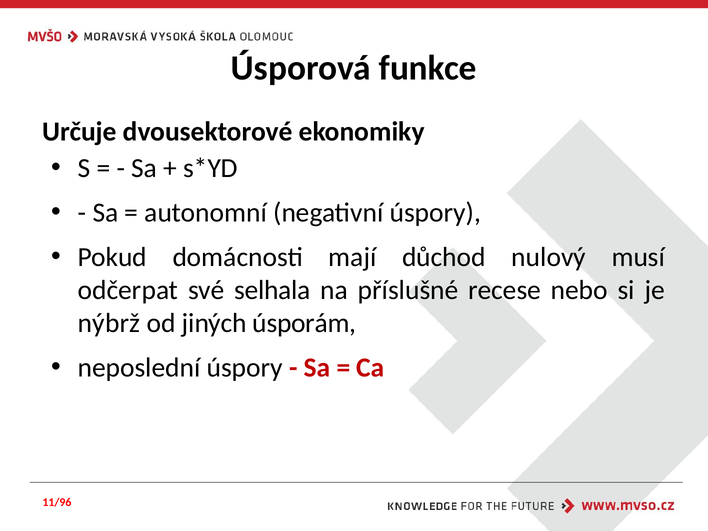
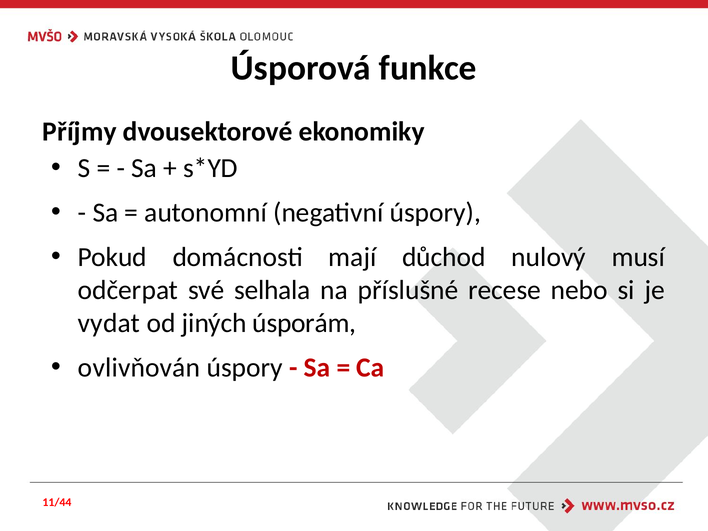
Určuje: Určuje -> Příjmy (80, 132)
nýbrž: nýbrž -> vydat (109, 323)
neposlední: neposlední -> ovlivňován (139, 368)
11/96: 11/96 -> 11/44 (57, 502)
